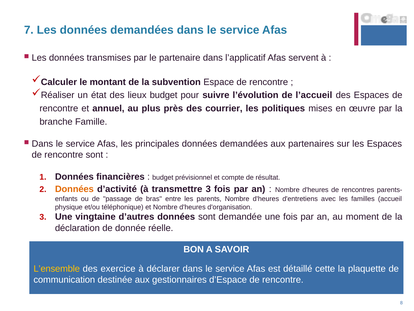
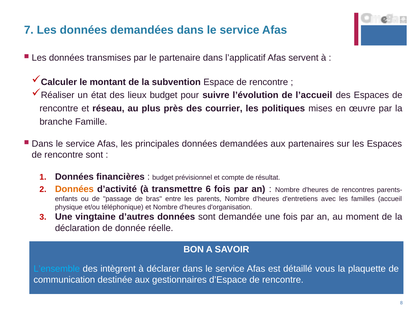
annuel: annuel -> réseau (108, 108)
transmettre 3: 3 -> 6 (208, 189)
L’ensemble colour: yellow -> light blue (57, 268)
exercice: exercice -> intègrent (118, 268)
cette: cette -> vous (325, 268)
